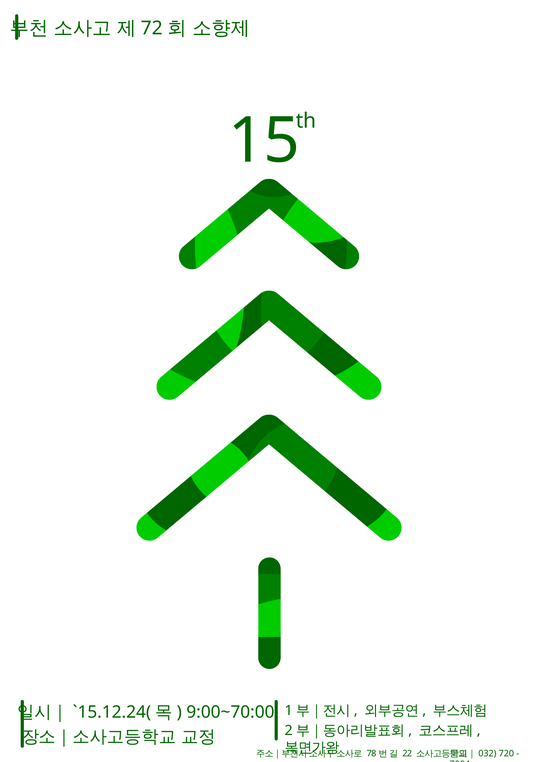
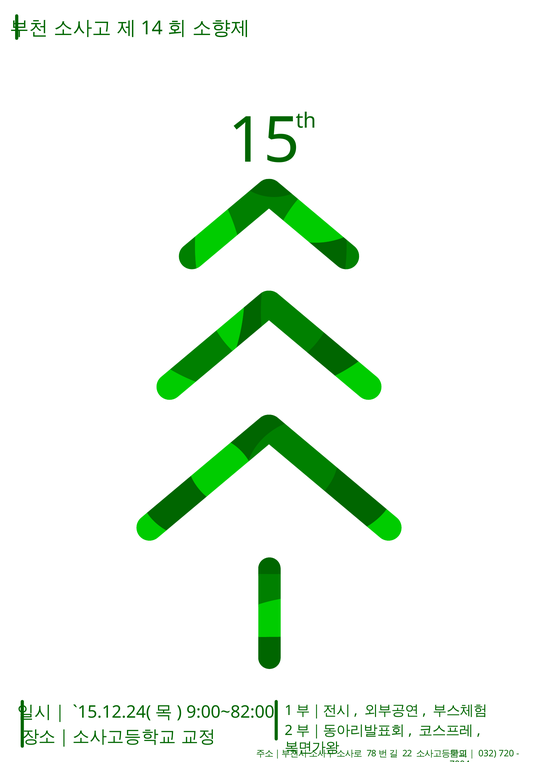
72: 72 -> 14 (152, 28)
9:00~70:00: 9:00~70:00 -> 9:00~82:00 (230, 712)
